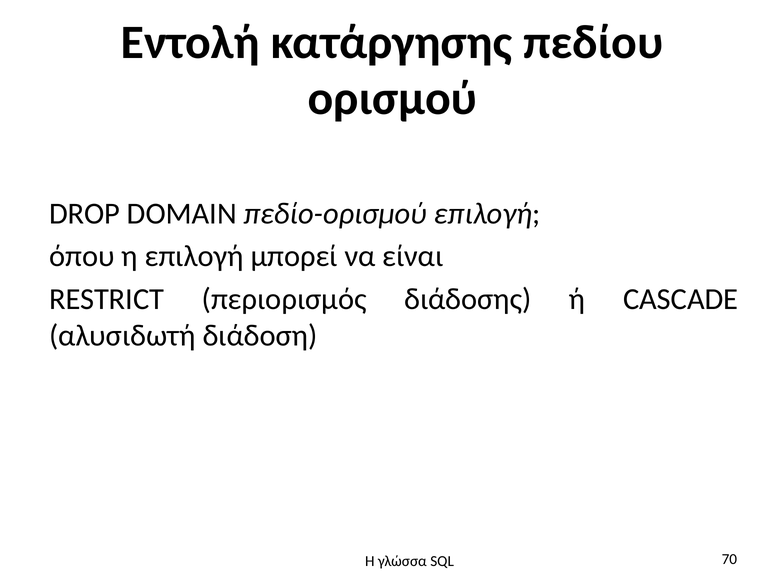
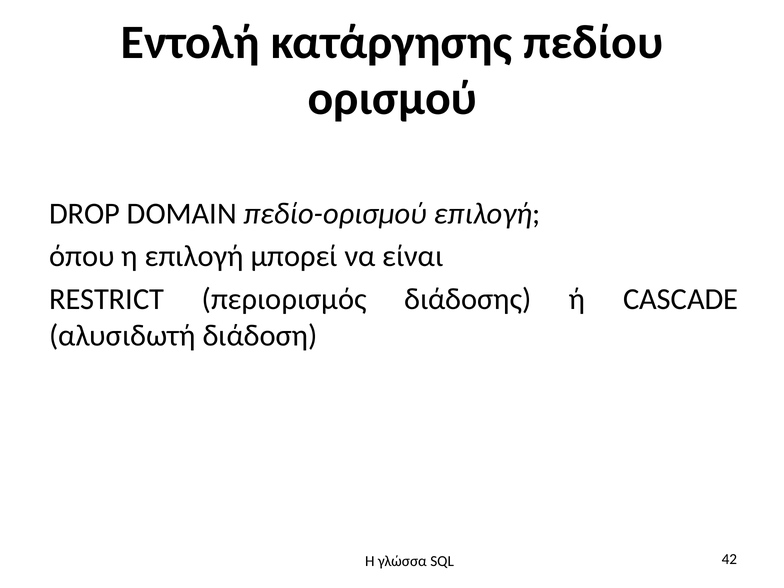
70: 70 -> 42 (729, 559)
